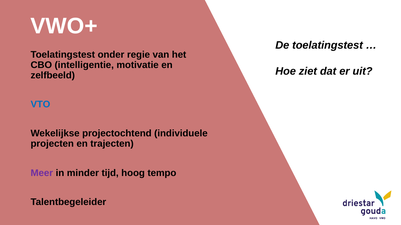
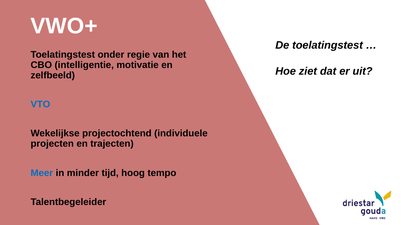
Meer colour: purple -> blue (42, 173)
